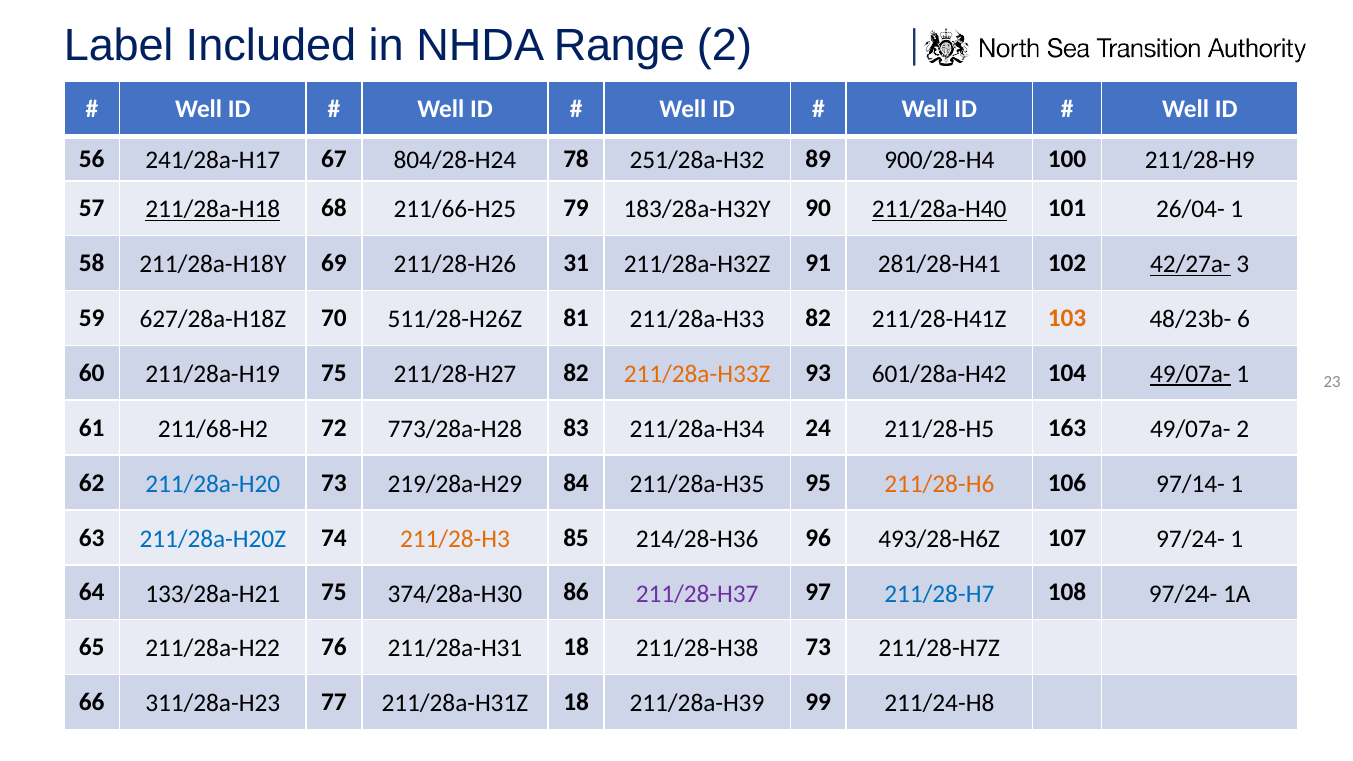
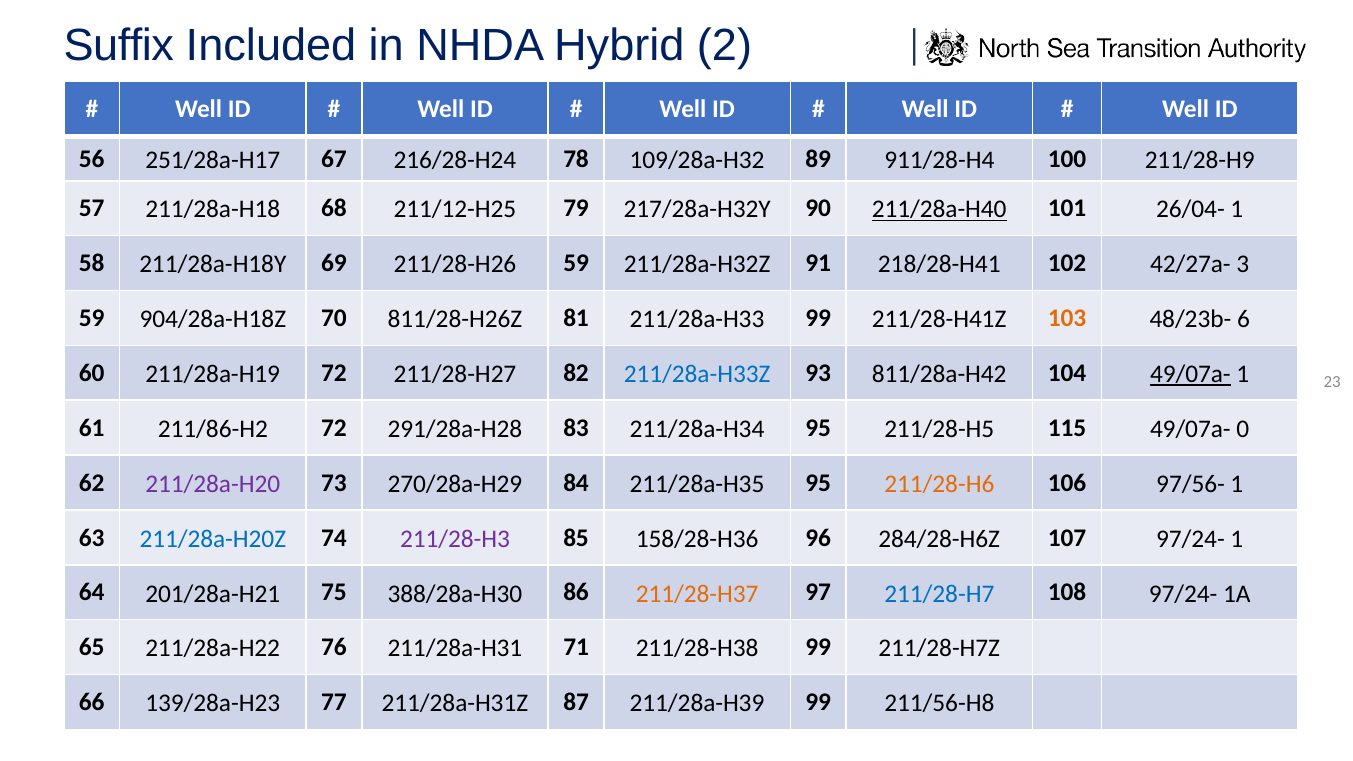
Label: Label -> Suffix (119, 46)
Range: Range -> Hybrid (619, 46)
241/28a-H17: 241/28a-H17 -> 251/28a-H17 (213, 160)
804/28-H24: 804/28-H24 -> 216/28-H24 (455, 160)
251/28a-H32: 251/28a-H32 -> 109/28a-H32 (697, 160)
900/28-H4: 900/28-H4 -> 911/28-H4 (939, 160)
211/28a-H18 underline: present -> none (213, 210)
211/66-H25: 211/66-H25 -> 211/12-H25 (455, 210)
183/28a-H32Y: 183/28a-H32Y -> 217/28a-H32Y (697, 210)
211/28-H26 31: 31 -> 59 (576, 263)
281/28-H41: 281/28-H41 -> 218/28-H41 (939, 265)
42/27a- underline: present -> none (1190, 265)
627/28a-H18Z: 627/28a-H18Z -> 904/28a-H18Z (213, 319)
511/28-H26Z: 511/28-H26Z -> 811/28-H26Z (455, 319)
211/28a-H33 82: 82 -> 99 (818, 318)
211/28a-H19 75: 75 -> 72 (334, 373)
211/28a-H33Z colour: orange -> blue (697, 374)
601/28a-H42: 601/28a-H42 -> 811/28a-H42 (939, 374)
211/68-H2: 211/68-H2 -> 211/86-H2 (213, 429)
773/28a-H28: 773/28a-H28 -> 291/28a-H28 (455, 429)
211/28a-H34 24: 24 -> 95 (818, 428)
163: 163 -> 115 (1067, 428)
49/07a- 2: 2 -> 0 (1243, 429)
211/28a-H20 colour: blue -> purple (213, 484)
219/28a-H29: 219/28a-H29 -> 270/28a-H29 (455, 484)
97/14-: 97/14- -> 97/56- (1191, 484)
211/28-H3 colour: orange -> purple (455, 539)
214/28-H36: 214/28-H36 -> 158/28-H36 (697, 539)
493/28-H6Z: 493/28-H6Z -> 284/28-H6Z (939, 539)
133/28a-H21: 133/28a-H21 -> 201/28a-H21 (213, 594)
374/28a-H30: 374/28a-H30 -> 388/28a-H30 (455, 594)
211/28-H37 colour: purple -> orange (697, 594)
211/28a-H31 18: 18 -> 71 (576, 648)
211/28-H38 73: 73 -> 99 (818, 648)
311/28a-H23: 311/28a-H23 -> 139/28a-H23 (213, 703)
211/28a-H31Z 18: 18 -> 87 (576, 702)
211/24-H8: 211/24-H8 -> 211/56-H8 (939, 703)
